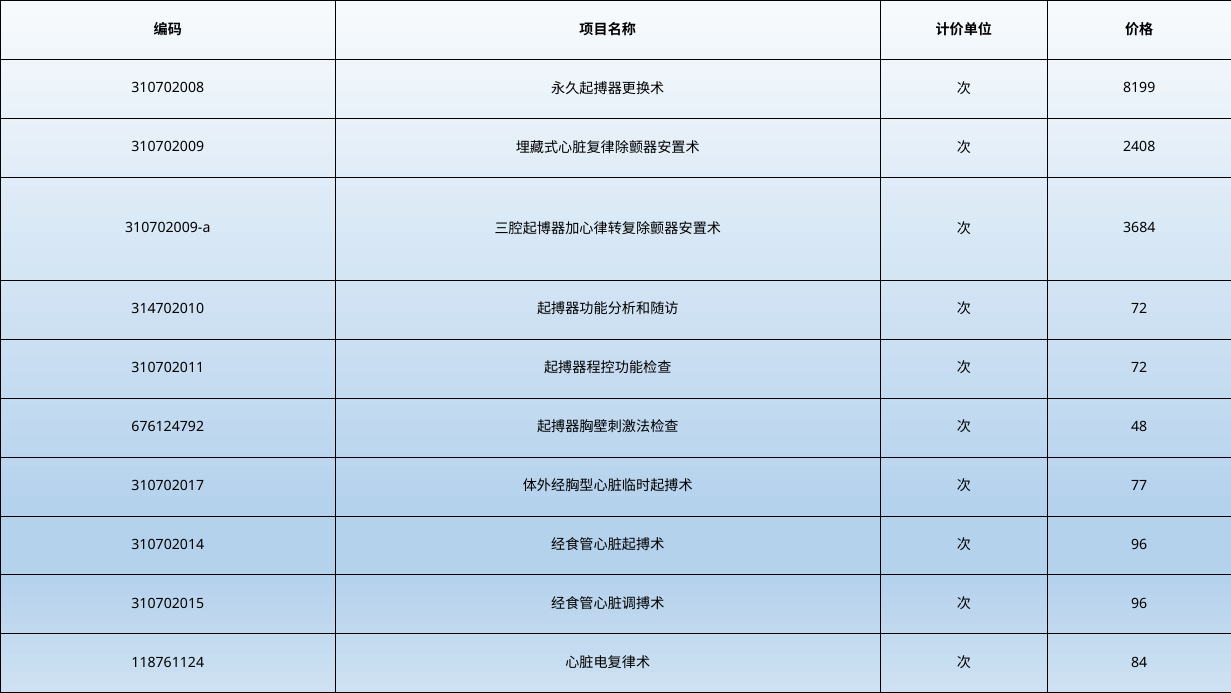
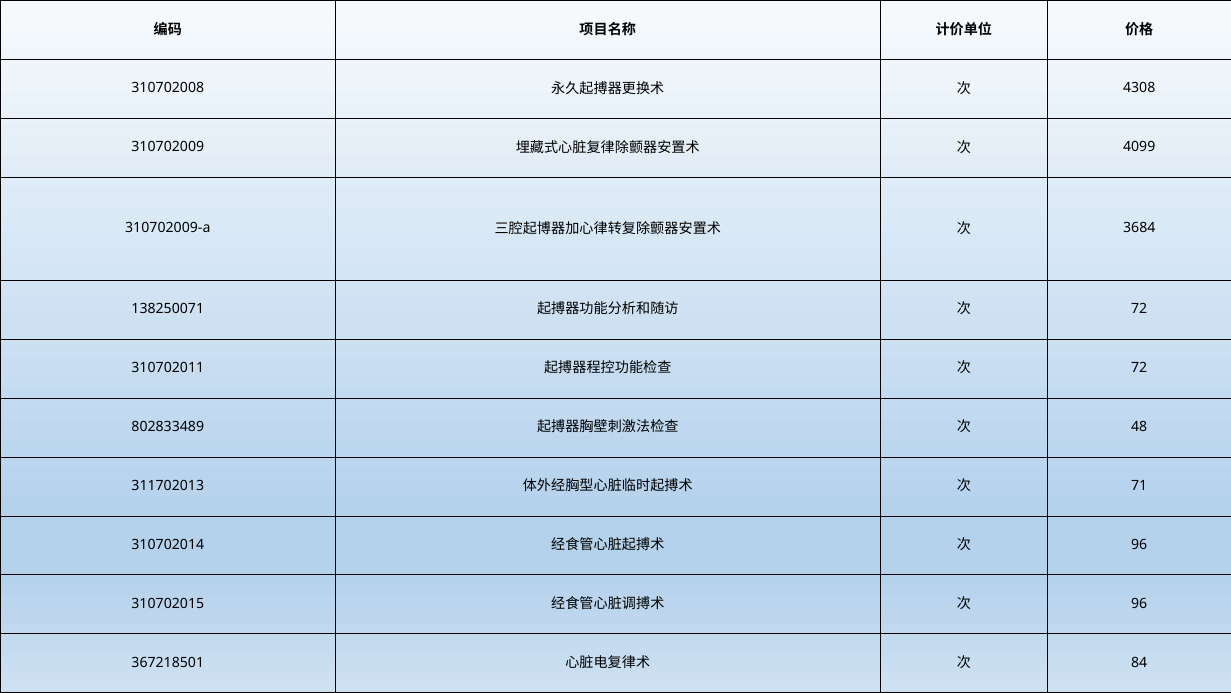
8199: 8199 -> 4308 (1139, 88)
2408: 2408 -> 4099 (1139, 147)
314702010: 314702010 -> 138250071 (168, 308)
676124792: 676124792 -> 802833489 (168, 426)
310702017: 310702017 -> 311702013 (168, 485)
77: 77 -> 71 (1139, 485)
118761124: 118761124 -> 367218501 (168, 662)
